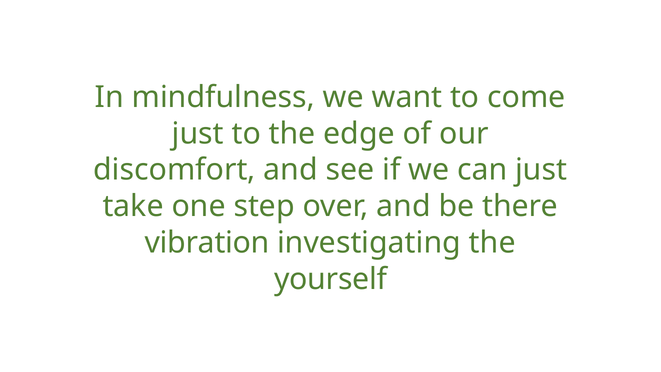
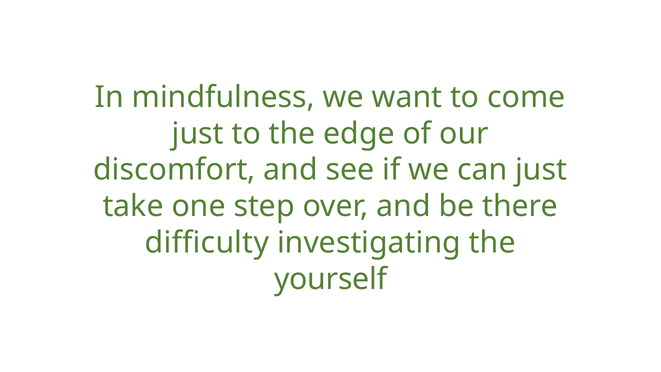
vibration: vibration -> difficulty (207, 243)
